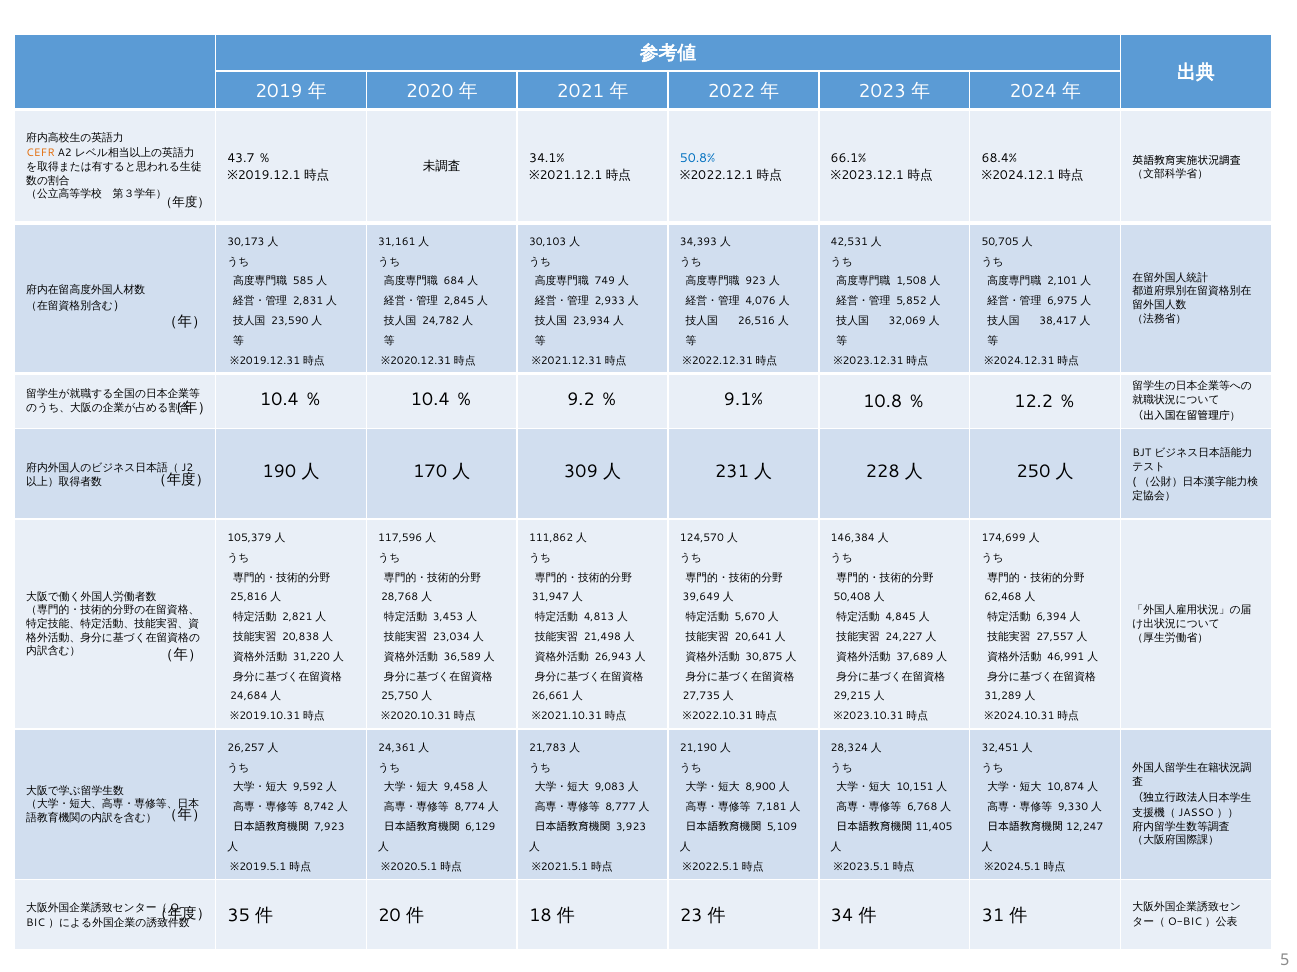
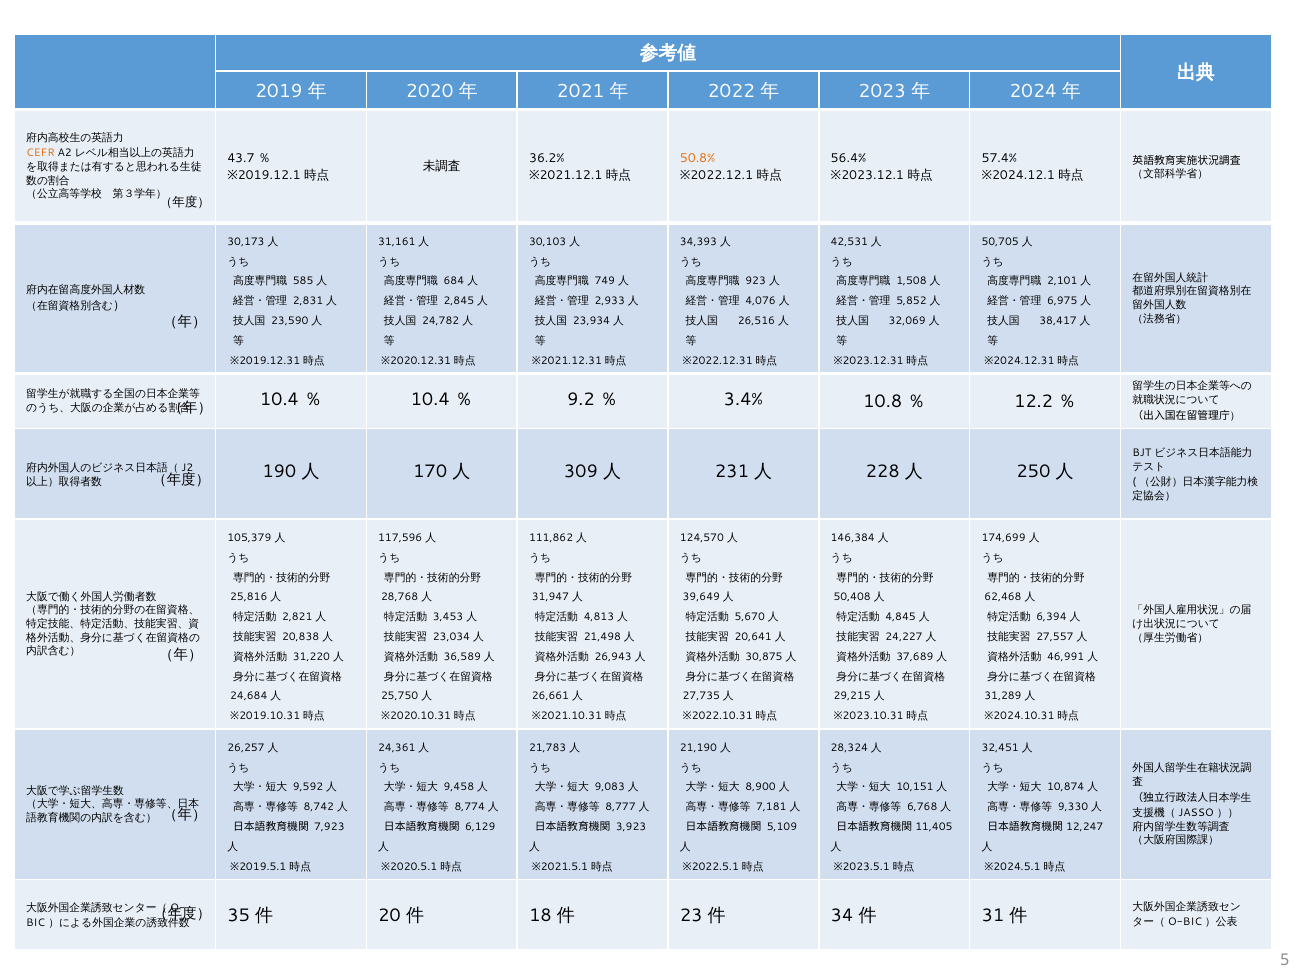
34.1%: 34.1% -> 36.2% (547, 158)
50.8% colour: blue -> orange (698, 158)
66.1%: 66.1% -> 56.4% (848, 158)
68.4%: 68.4% -> 57.4% (999, 158)
9.1%: 9.1% -> 3.4% (743, 399)
